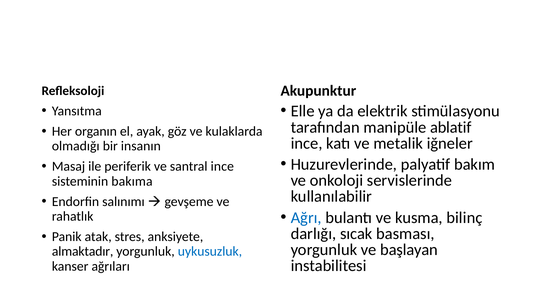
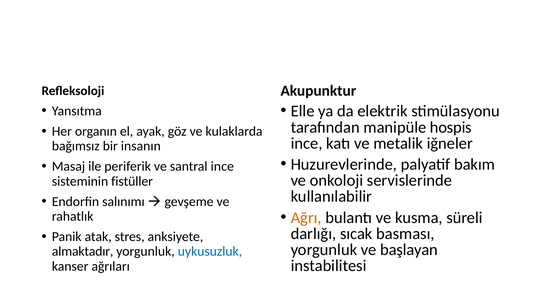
ablatif: ablatif -> hospis (451, 127)
olmadığı: olmadığı -> bağımsız (76, 146)
bakıma: bakıma -> fistüller (132, 181)
Ağrı colour: blue -> orange (306, 218)
bilinç: bilinç -> süreli (464, 218)
